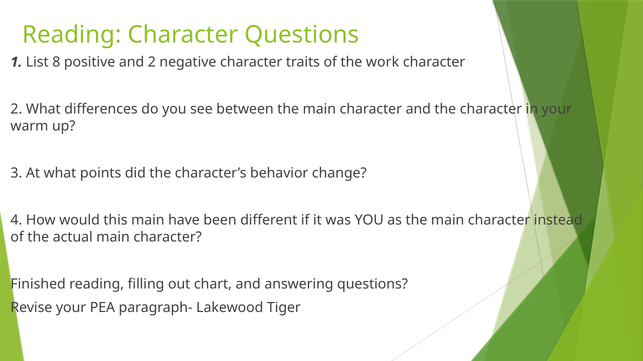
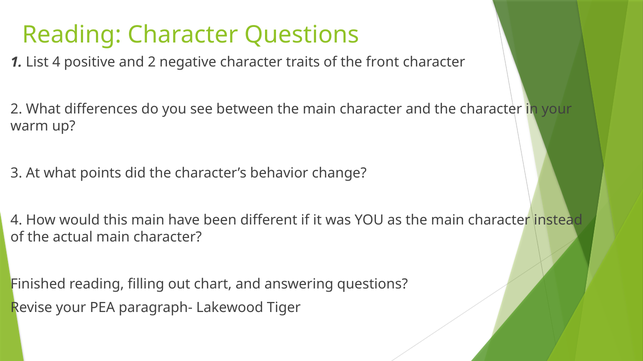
List 8: 8 -> 4 (56, 62)
work: work -> front (383, 62)
